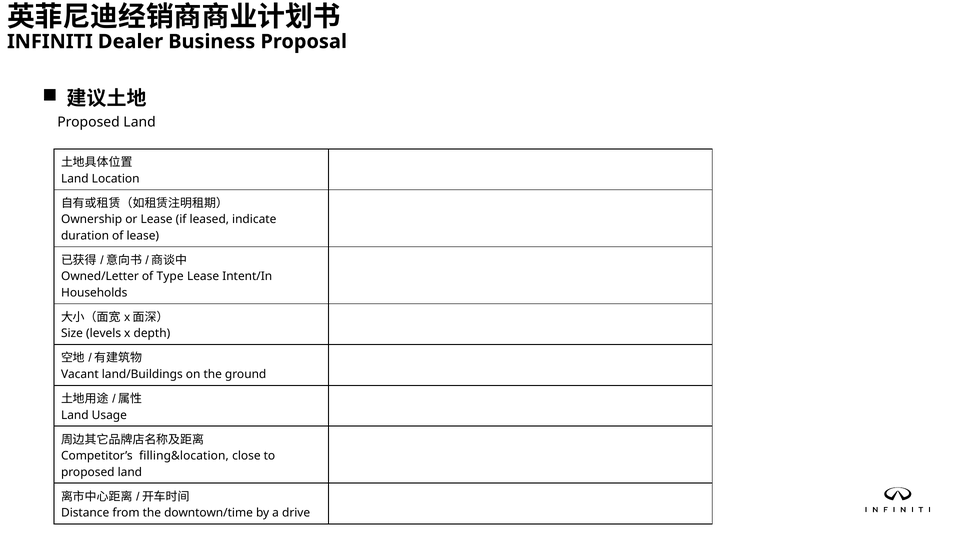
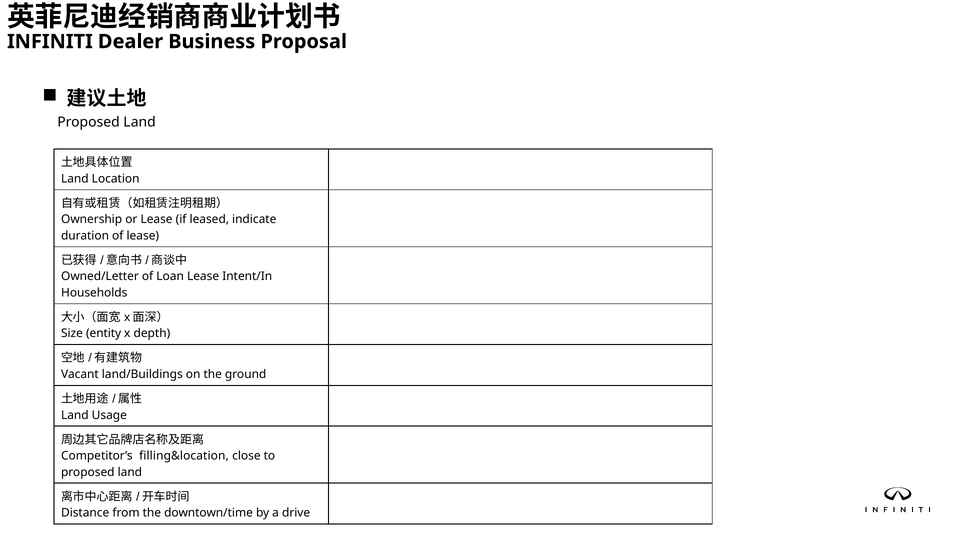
Type: Type -> Loan (170, 277)
levels: levels -> entity (104, 334)
